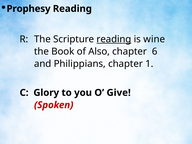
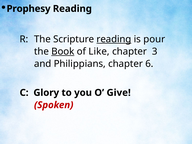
wine: wine -> pour (154, 39)
Book underline: none -> present (63, 51)
Also: Also -> Like (99, 51)
6: 6 -> 3 (155, 51)
1: 1 -> 6 (149, 64)
